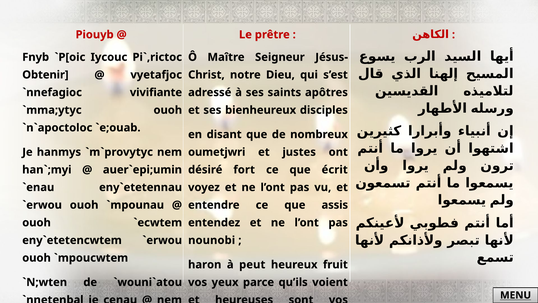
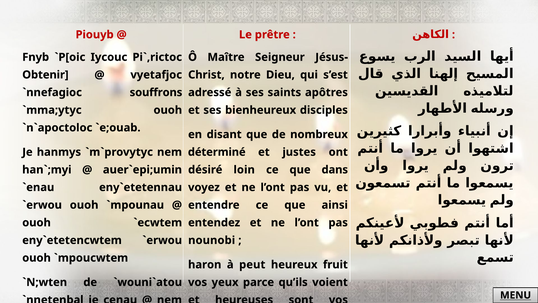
vivifiante: vivifiante -> souffrons (156, 92)
oumetjwri: oumetjwri -> déterminé (217, 152)
fort: fort -> loin (244, 170)
écrit: écrit -> dans (335, 170)
assis: assis -> ainsi (335, 205)
